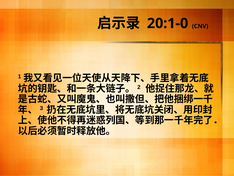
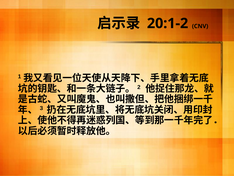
20:1-0: 20:1-0 -> 20:1-2 (168, 23)
